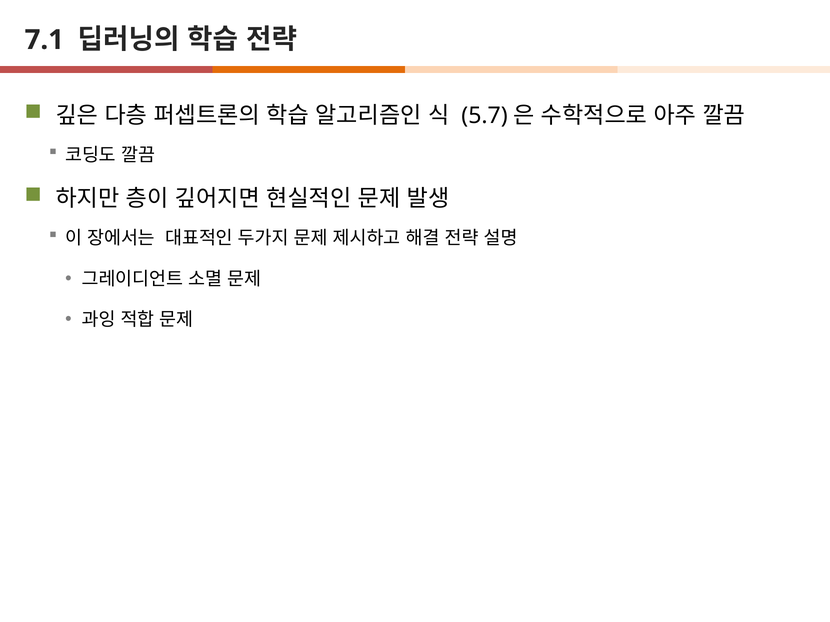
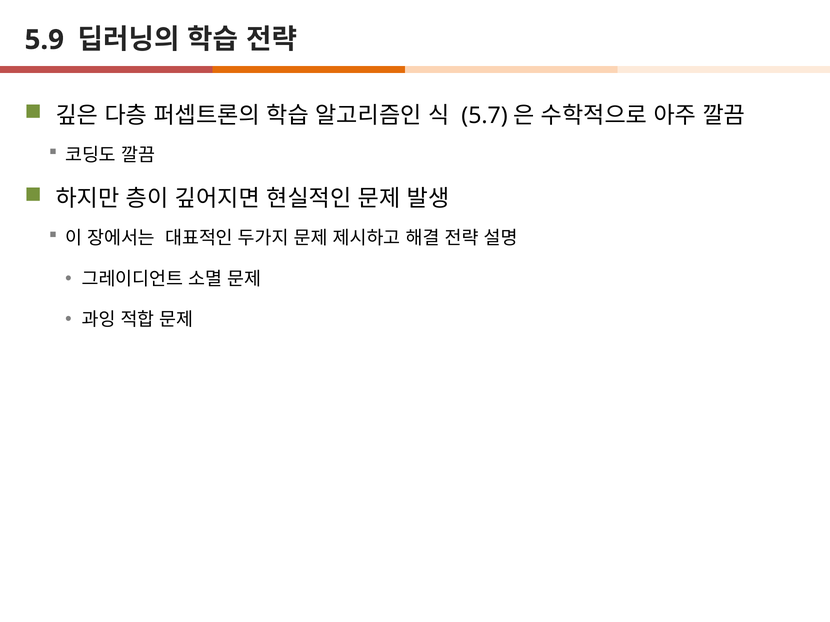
7.1: 7.1 -> 5.9 (44, 40)
